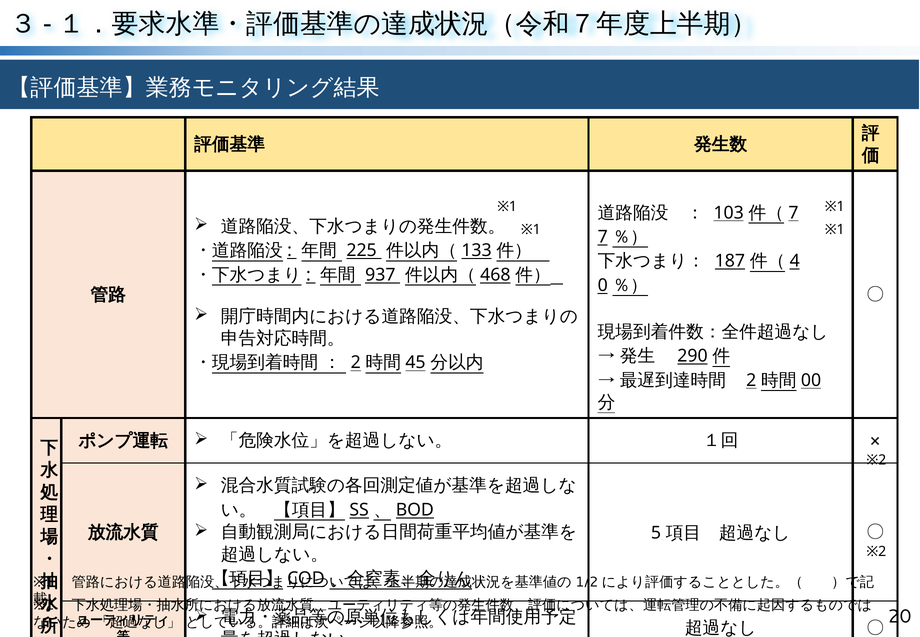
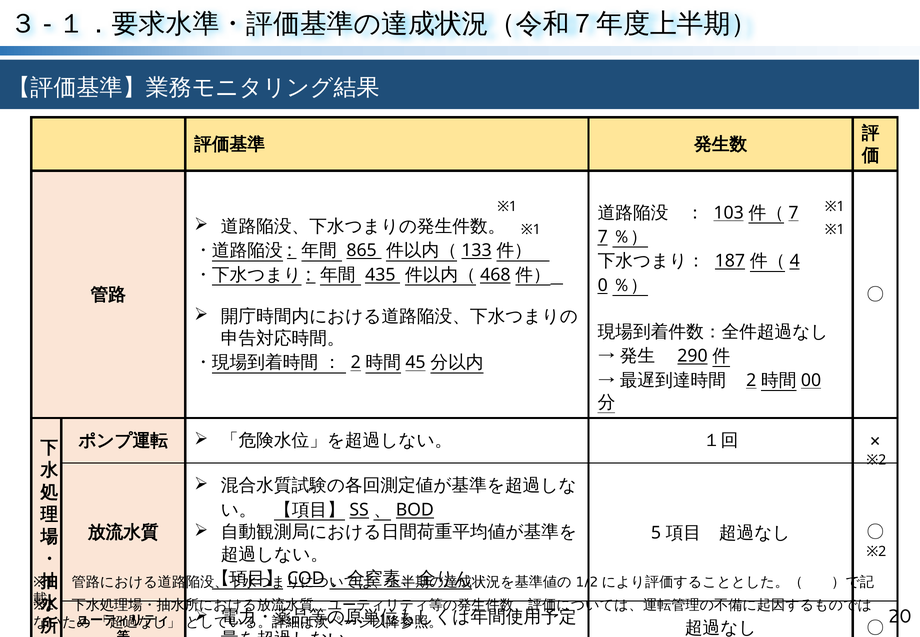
225: 225 -> 865 (362, 250)
937: 937 -> 435 (380, 275)
